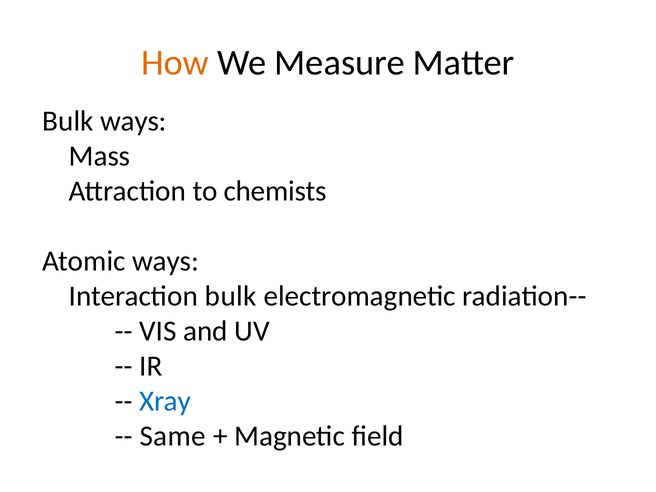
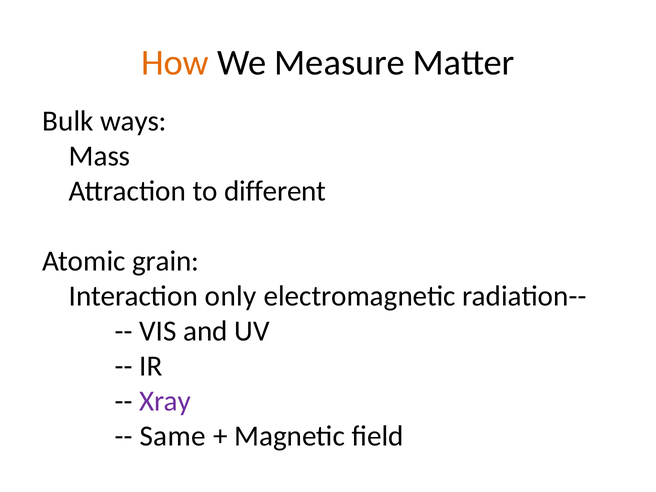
chemists: chemists -> different (275, 191)
Atomic ways: ways -> grain (166, 261)
Interaction bulk: bulk -> only (231, 296)
Xray colour: blue -> purple (165, 401)
